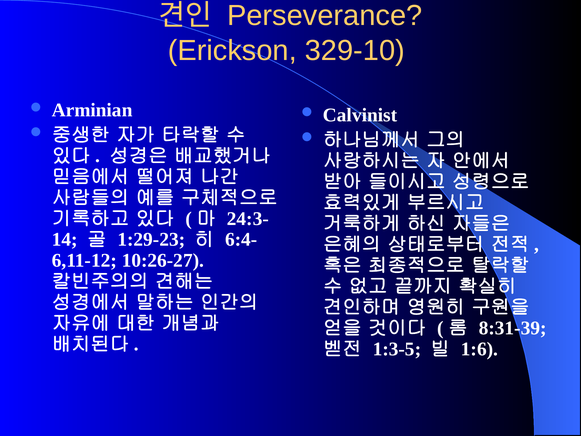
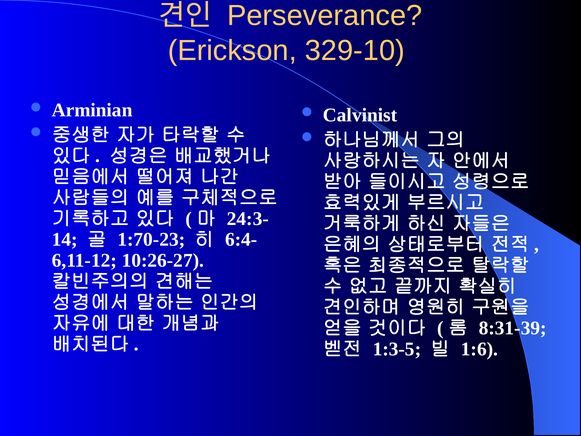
1:29-23: 1:29-23 -> 1:70-23 (151, 239)
